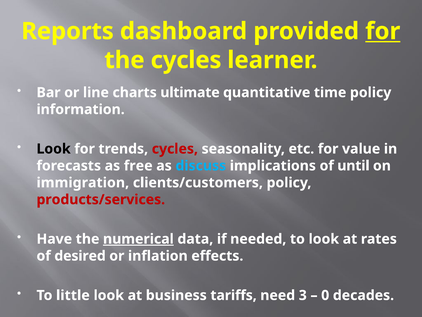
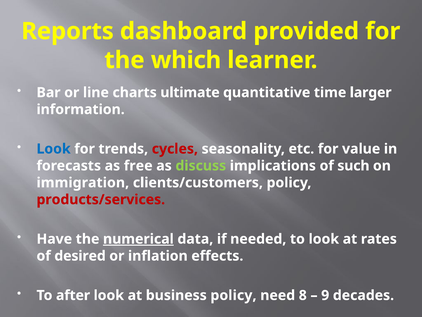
for underline: present -> none (383, 31)
the cycles: cycles -> which (186, 60)
time policy: policy -> larger (371, 92)
Look colour: black -> blue (54, 149)
discuss colour: light blue -> light green (201, 166)
until: until -> such (353, 166)
little: little -> after (73, 295)
business tariffs: tariffs -> policy (233, 295)
3: 3 -> 8 (303, 295)
0: 0 -> 9 (325, 295)
